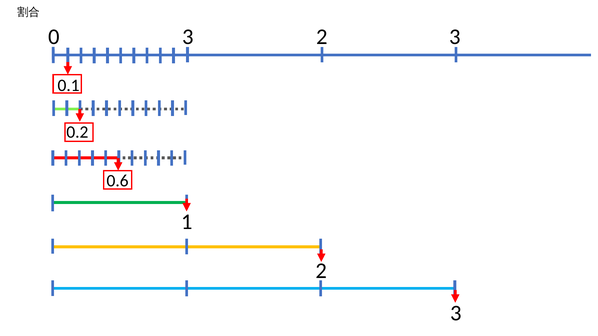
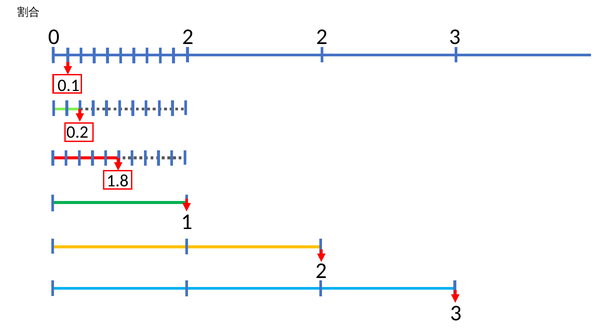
0 3: 3 -> 2 (188, 37)
0.6: 0.6 -> 1.8 (118, 181)
